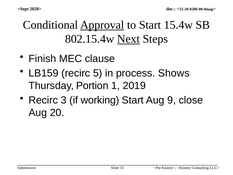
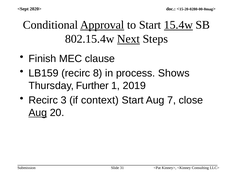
15.4w underline: none -> present (178, 25)
5: 5 -> 8 (98, 73)
Portion: Portion -> Further (92, 86)
working: working -> context (100, 100)
9: 9 -> 7 (172, 100)
Aug underline: none -> present (38, 112)
